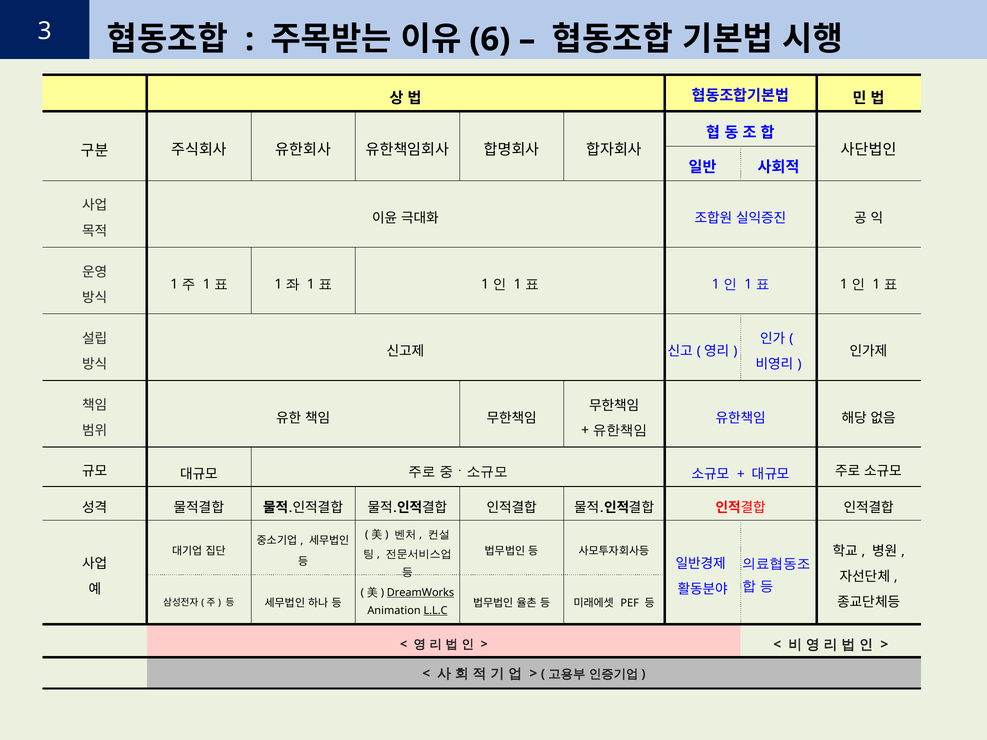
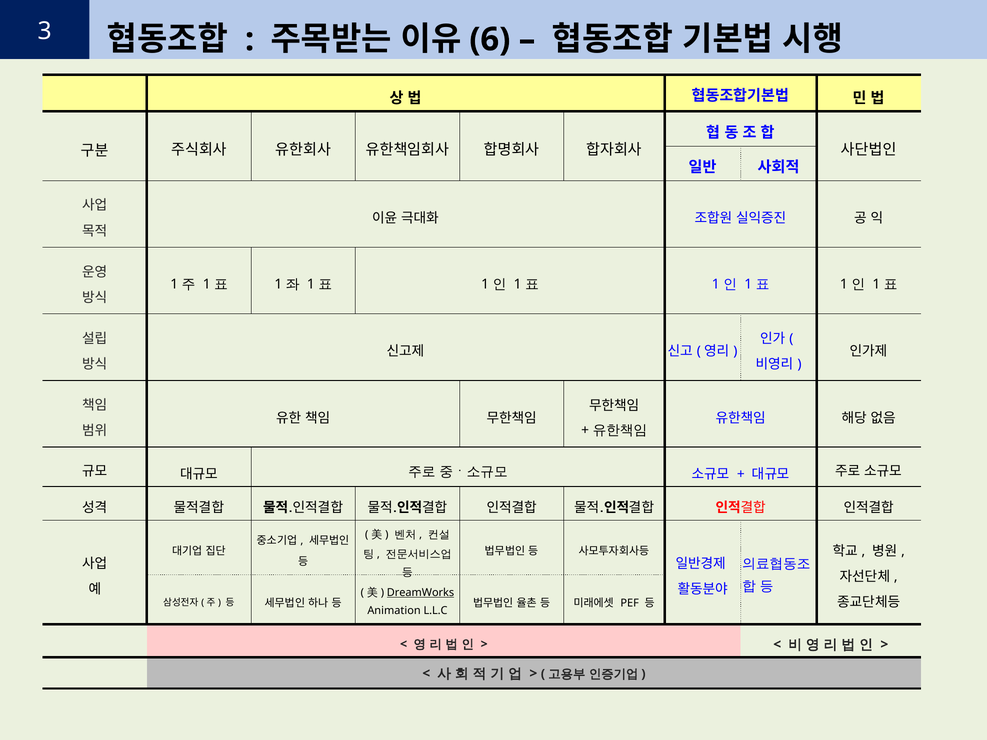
L.L.C underline: present -> none (436, 611)
